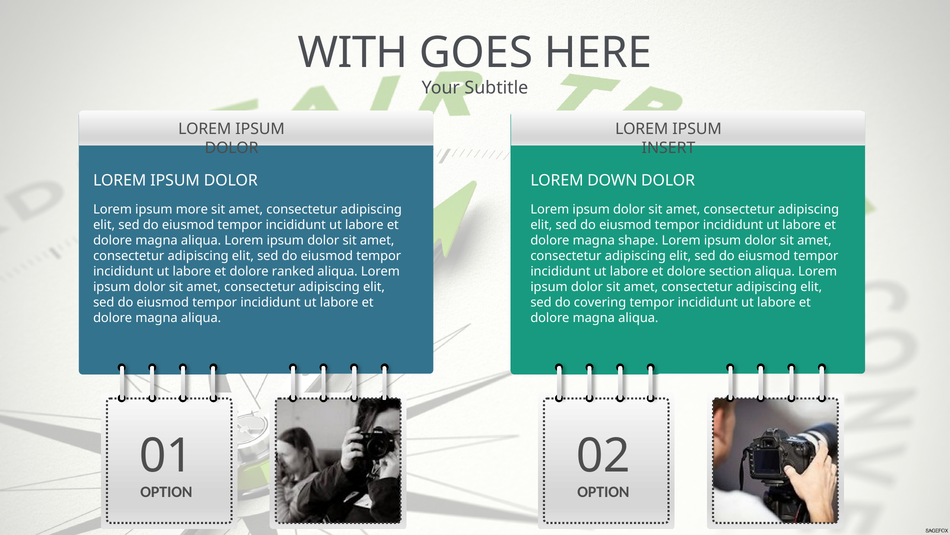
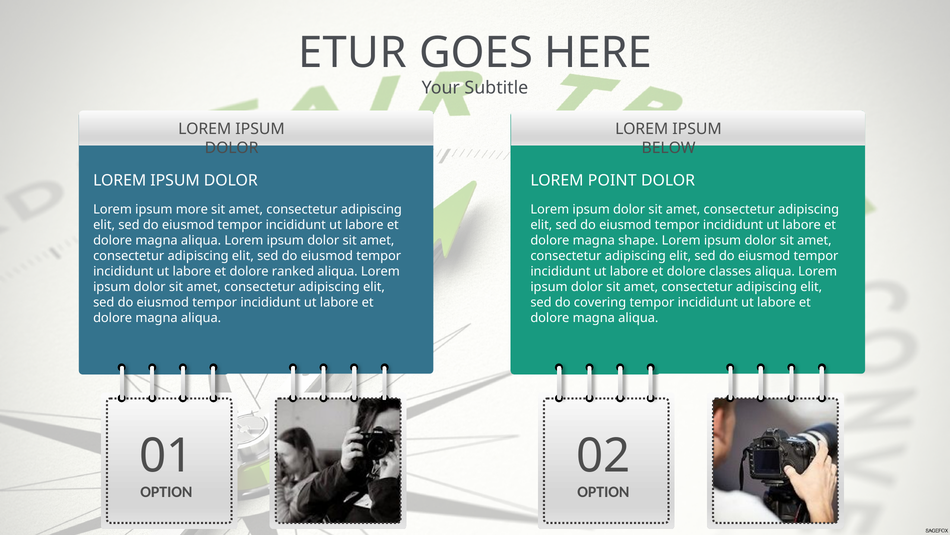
WITH: WITH -> ETUR (353, 53)
INSERT: INSERT -> BELOW (669, 148)
DOWN: DOWN -> POINT (612, 180)
section: section -> classes (730, 271)
